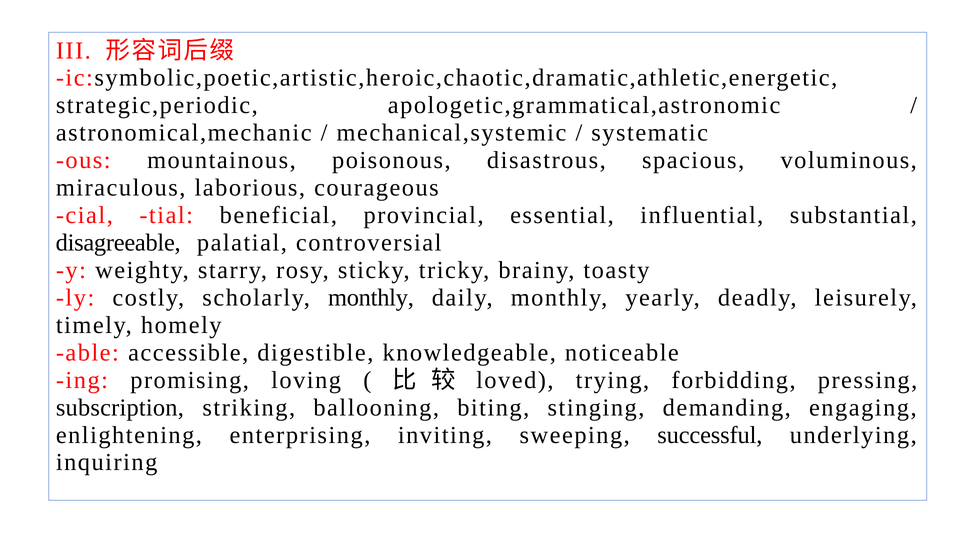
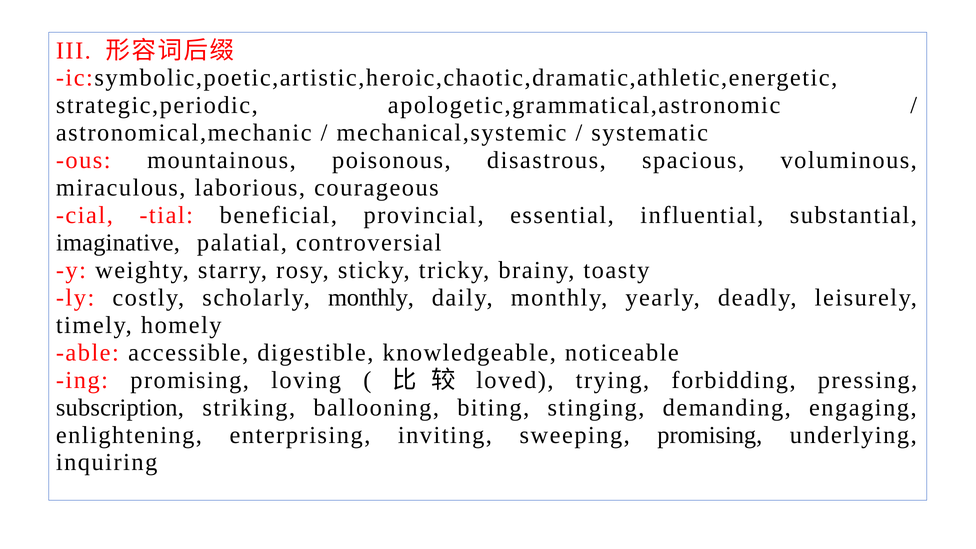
disagreeable: disagreeable -> imaginative (118, 243)
sweeping successful: successful -> promising (710, 435)
